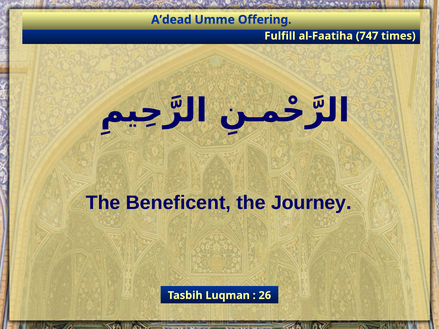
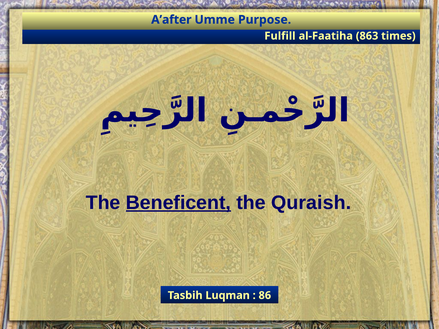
A’dead: A’dead -> A’after (171, 20)
Offering: Offering -> Purpose (265, 20)
747: 747 -> 863 (367, 36)
Beneficent underline: none -> present (178, 203)
Journey: Journey -> Quraish (311, 203)
26: 26 -> 86 (265, 296)
